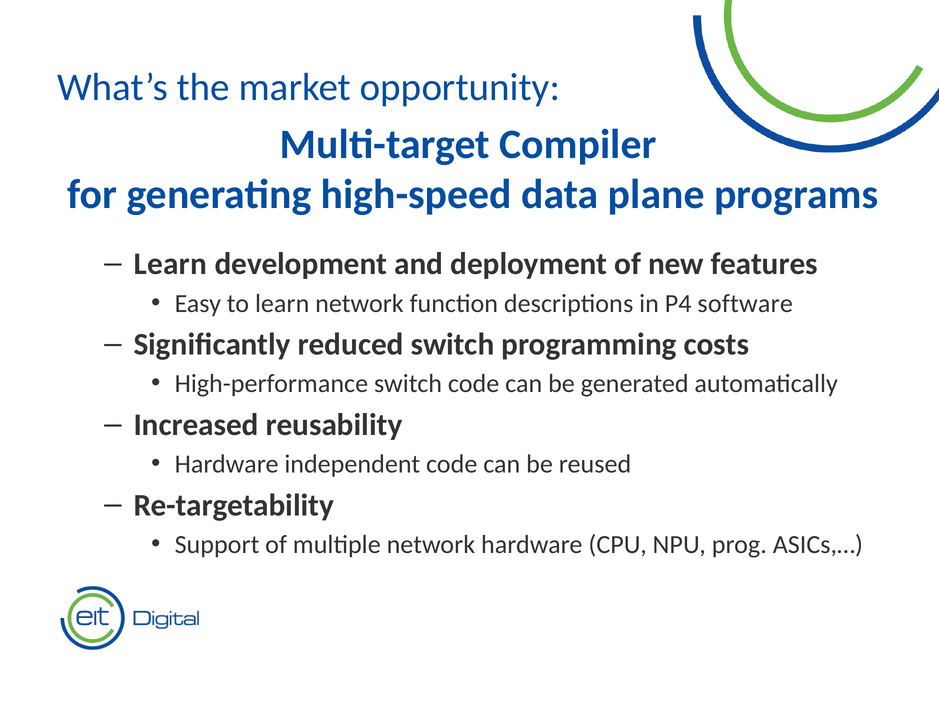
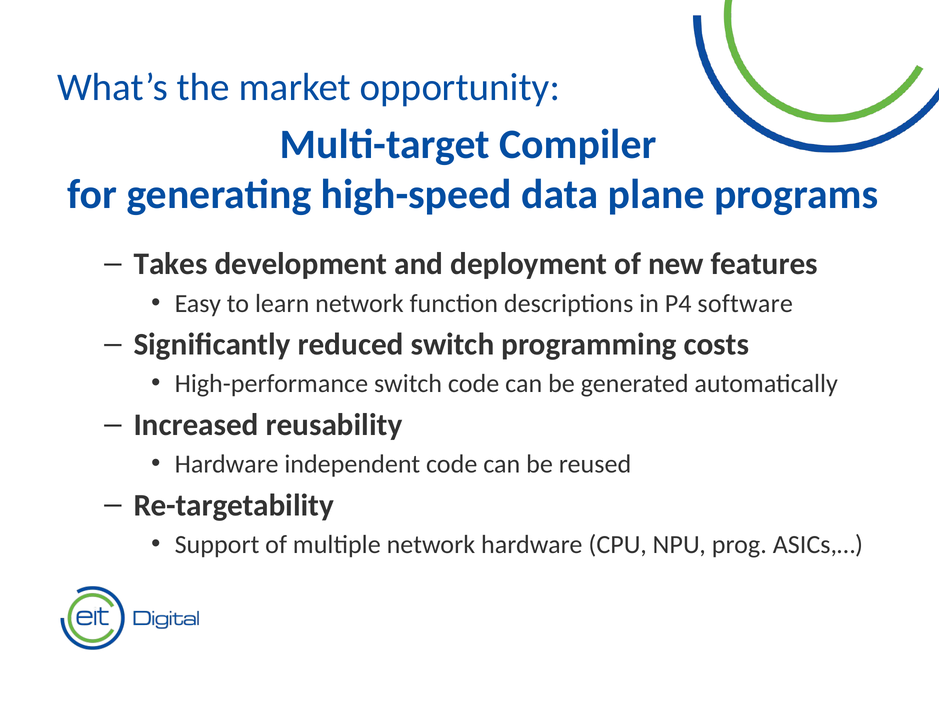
Learn: Learn -> Takes (171, 264)
